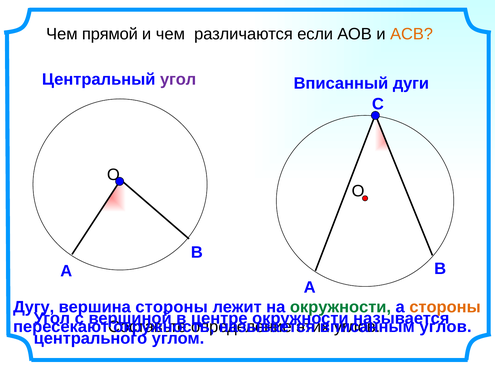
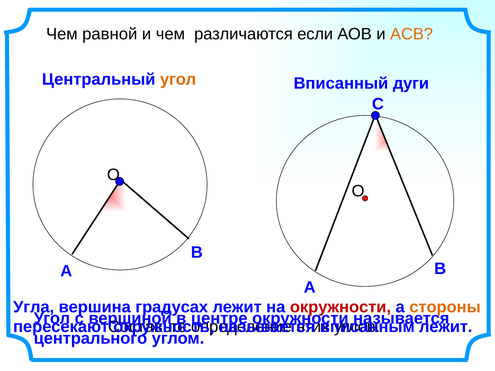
прямой: прямой -> равной (110, 34)
угол colour: purple -> orange (178, 79)
Дугу: Дугу -> Угла (34, 307)
вершина стороны: стороны -> градусах (172, 307)
окружности colour: green -> red (340, 307)
углов: углов -> лежит (446, 327)
